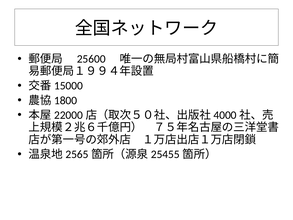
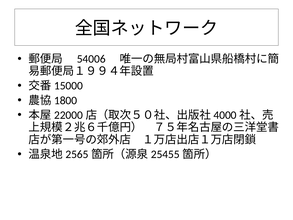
25600: 25600 -> 54006 (91, 59)
